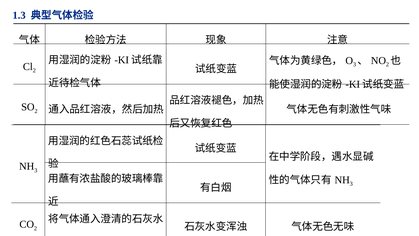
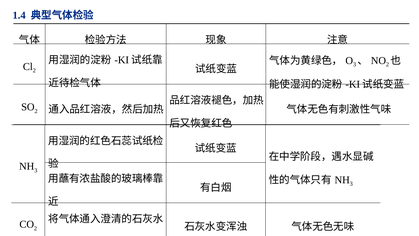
1.3: 1.3 -> 1.4 (19, 15)
